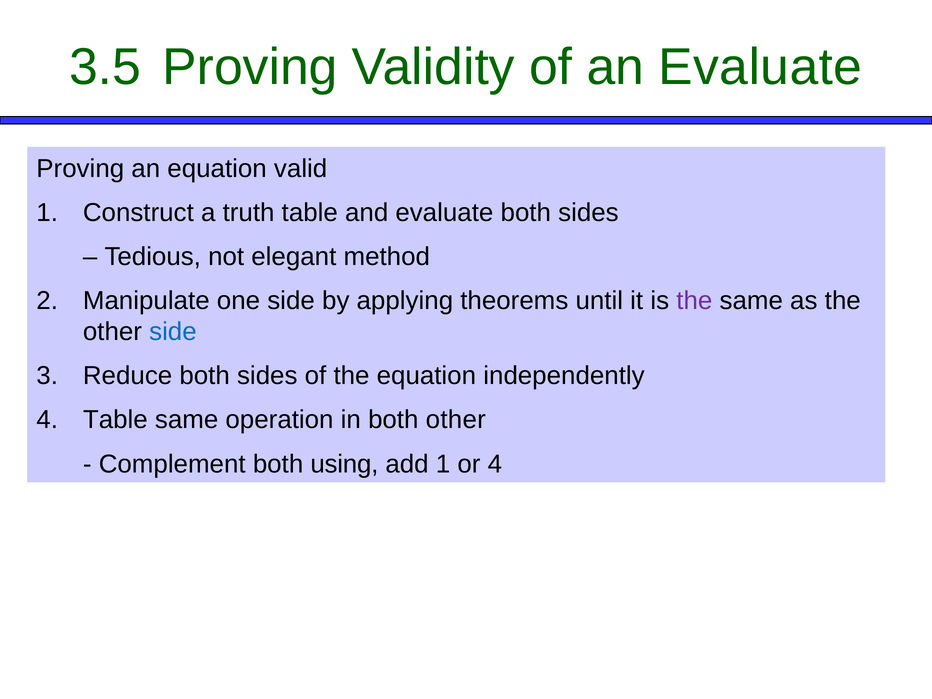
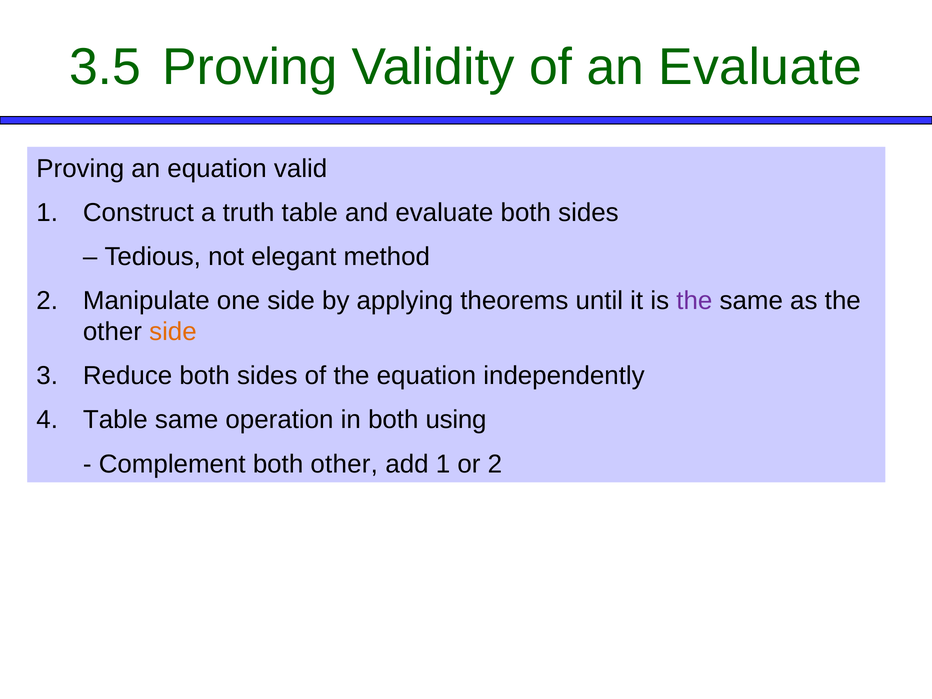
side colour: blue -> orange (173, 332)
both other: other -> using (456, 420)
both using: using -> other (344, 464)
or 4: 4 -> 2 (495, 464)
